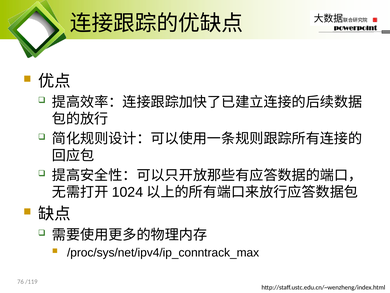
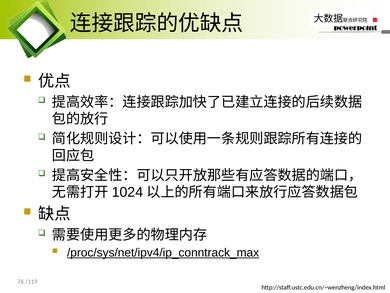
/proc/sys/net/ipv4/ip_conntrack_max underline: none -> present (163, 252)
